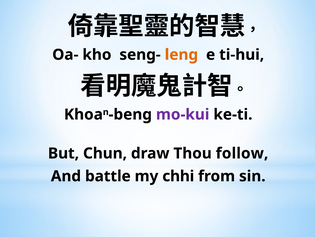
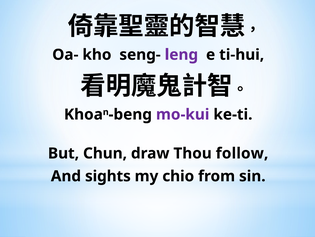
leng colour: orange -> purple (181, 55)
battle: battle -> sights (108, 176)
chhi: chhi -> chio (178, 176)
